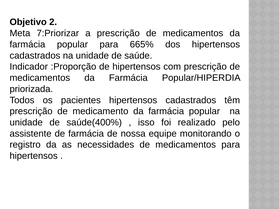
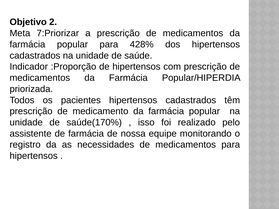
665%: 665% -> 428% (142, 44)
saúde(400%: saúde(400% -> saúde(170% (94, 123)
